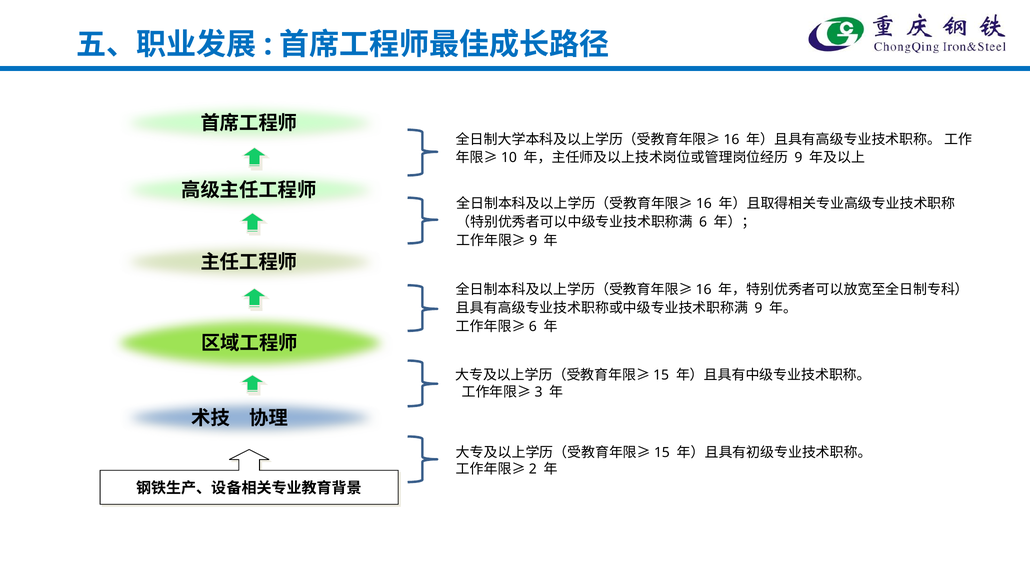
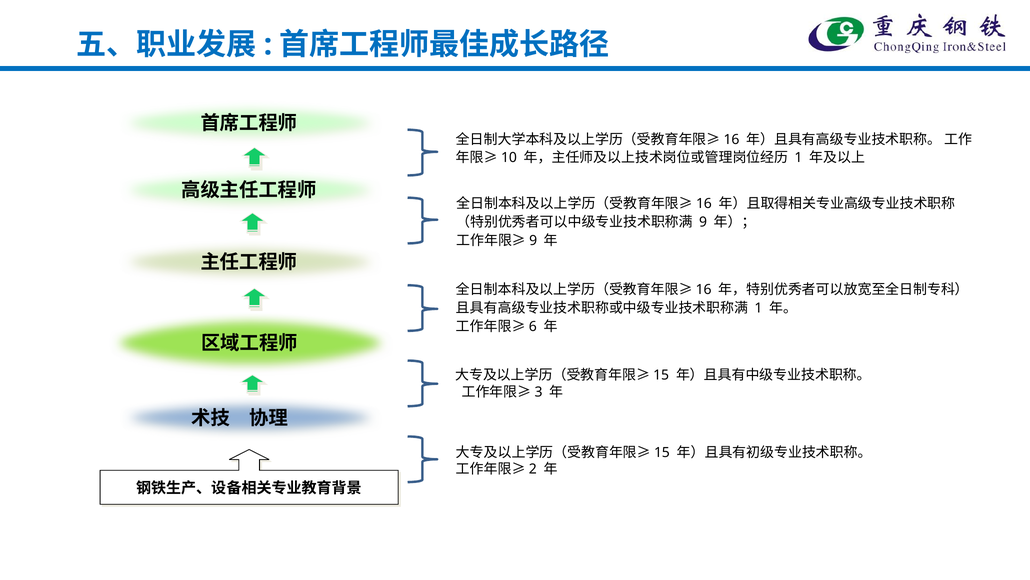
9: 9 -> 1 (798, 158)
6: 6 -> 9 (703, 222)
9: 9 -> 1 (758, 308)
